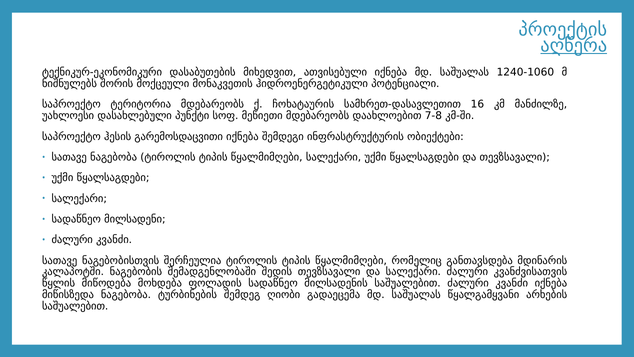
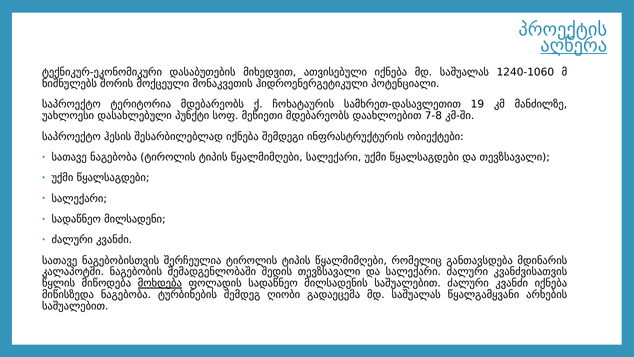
16: 16 -> 19 (477, 104)
გარემოსდაცვითი: გარემოსდაცვითი -> შესარბილებლად (179, 136)
მოხდება underline: none -> present (160, 283)
